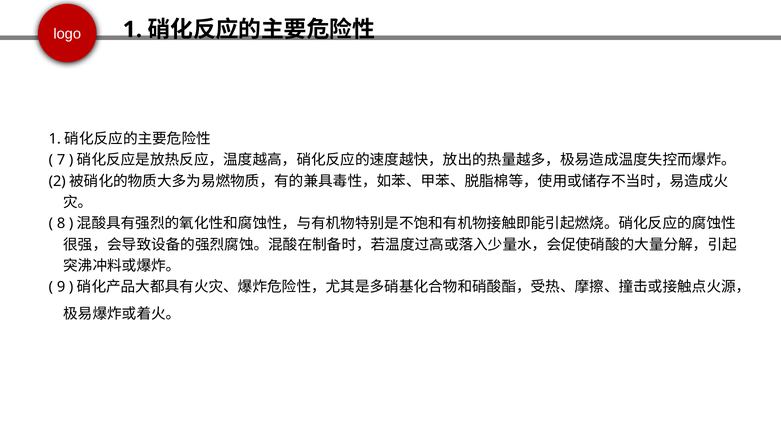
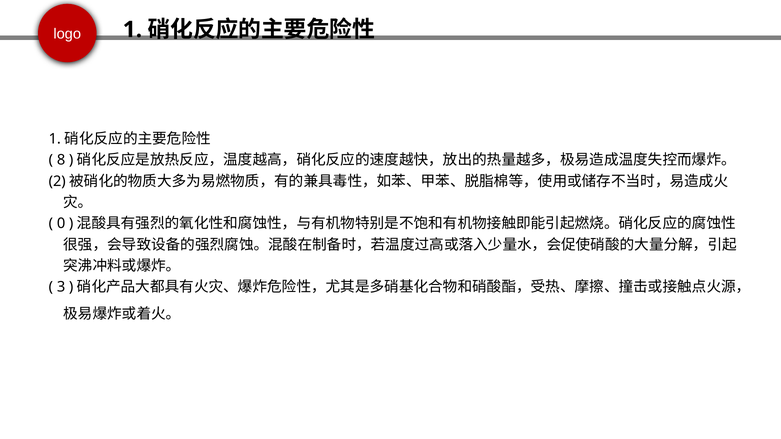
7: 7 -> 8 (61, 160)
8: 8 -> 0 (61, 224)
9: 9 -> 3 (61, 287)
